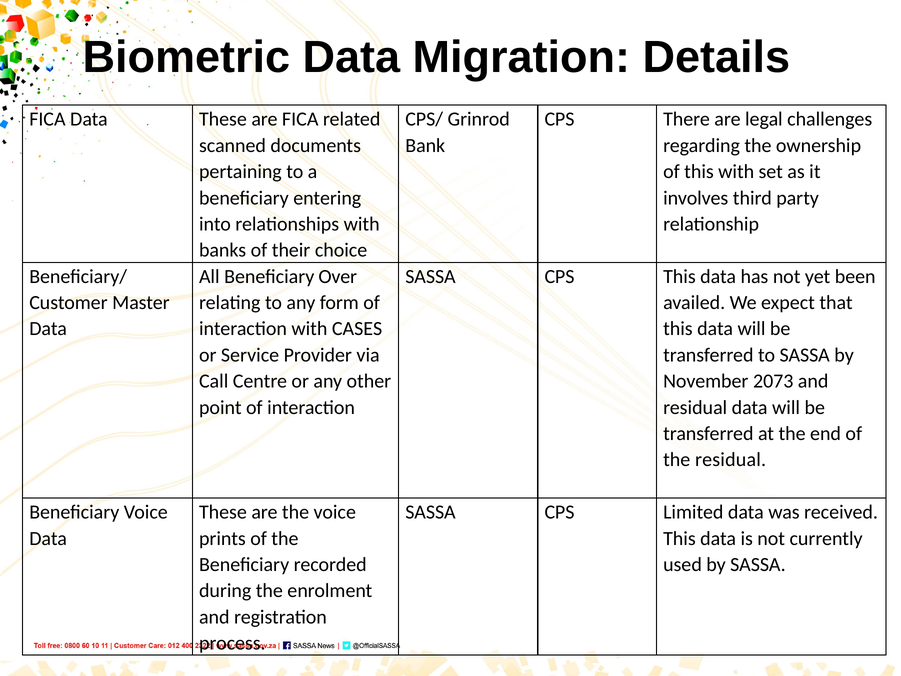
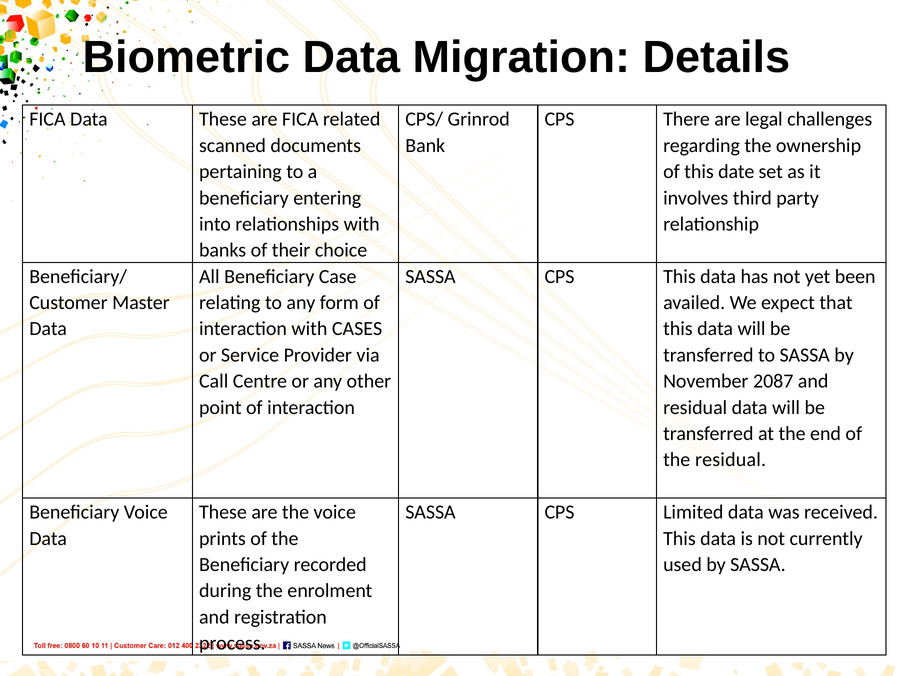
this with: with -> date (736, 172)
Over: Over -> Case (338, 276)
2073: 2073 -> 2087 (773, 381)
